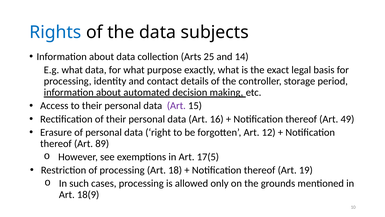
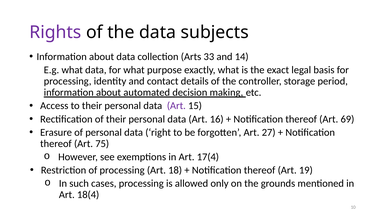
Rights colour: blue -> purple (55, 32)
25: 25 -> 33 (209, 57)
49: 49 -> 69 (347, 119)
12: 12 -> 27 (269, 132)
89: 89 -> 75 (102, 143)
17(5: 17(5 -> 17(4 (208, 157)
18(9: 18(9 -> 18(4 (88, 194)
